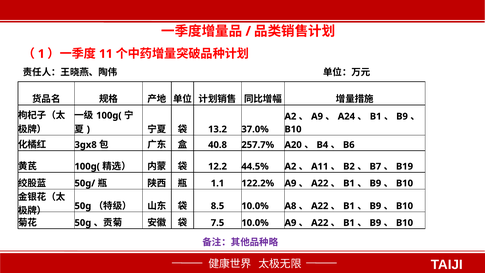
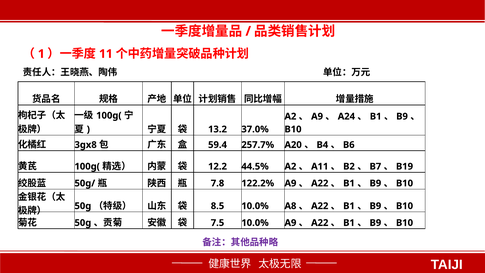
40.8: 40.8 -> 59.4 (218, 145)
1.1: 1.1 -> 7.8 (218, 183)
